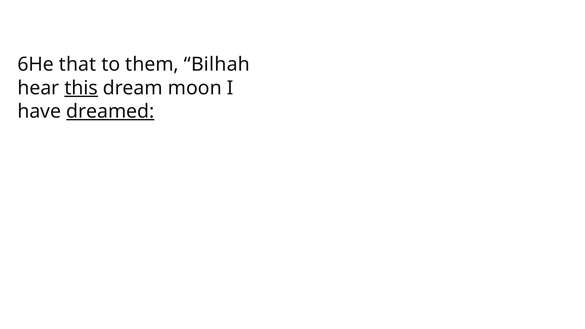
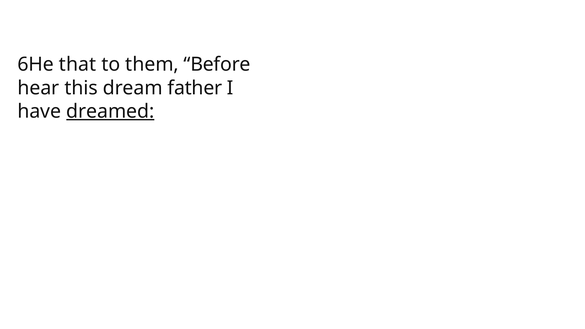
Bilhah: Bilhah -> Before (217, 65)
this underline: present -> none (81, 88)
moon: moon -> father (195, 88)
